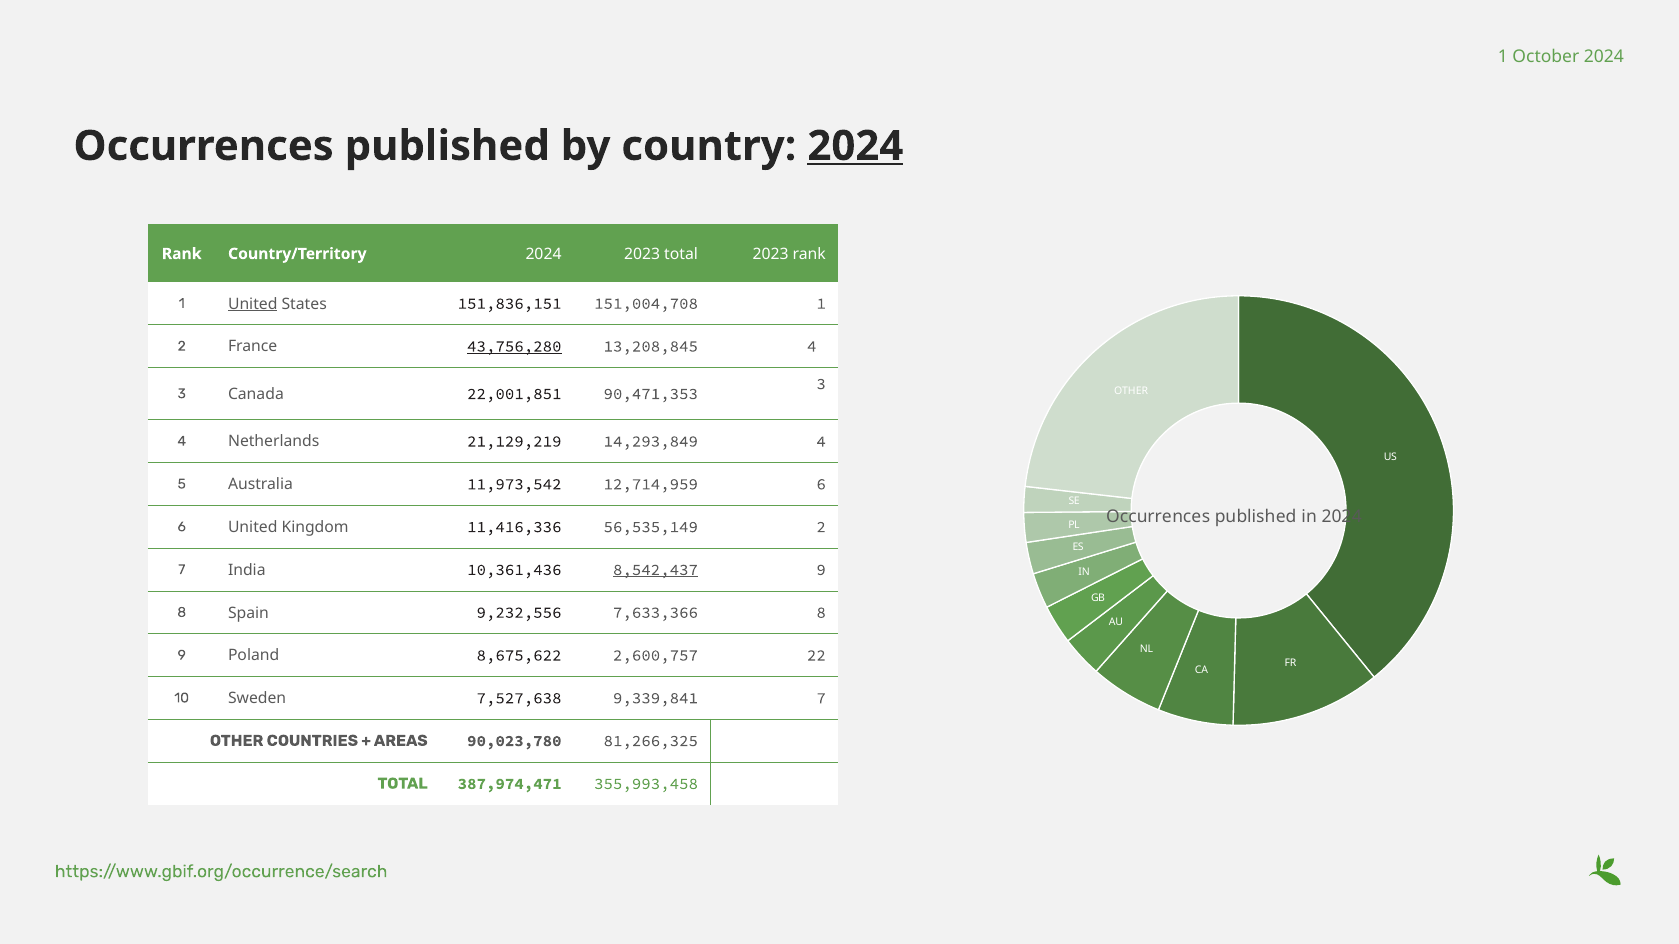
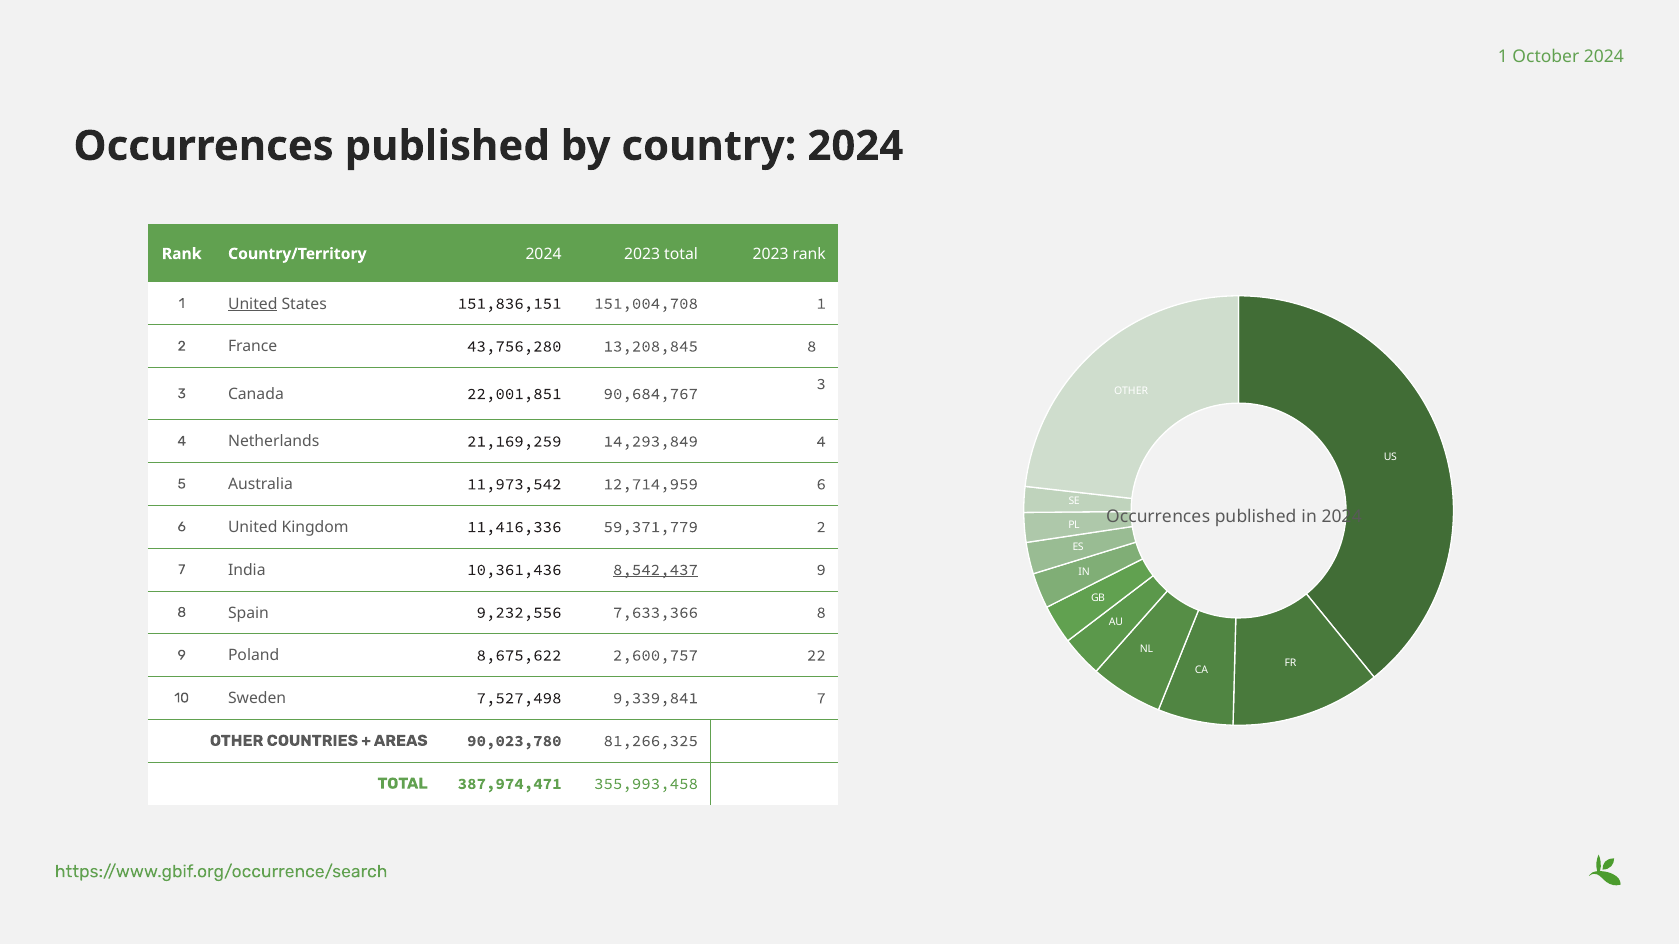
2024 underline: present -> none (855, 146)
43,756,280 underline: present -> none (514, 347)
13,208,845 4: 4 -> 8 (812, 347)
90,471,353: 90,471,353 -> 90,684,767 (651, 394)
21,129,219: 21,129,219 -> 21,169,259 (514, 442)
56,535,149: 56,535,149 -> 59,371,779 (651, 527)
7,527,638: 7,527,638 -> 7,527,498 (519, 698)
